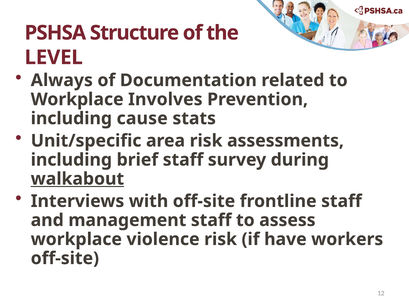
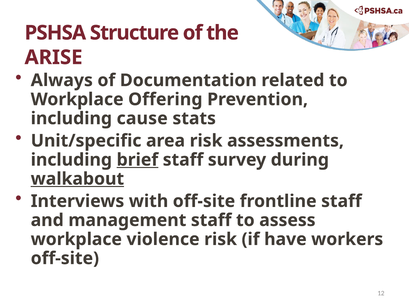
LEVEL: LEVEL -> ARISE (54, 57)
Involves: Involves -> Offering (165, 99)
brief underline: none -> present (137, 160)
